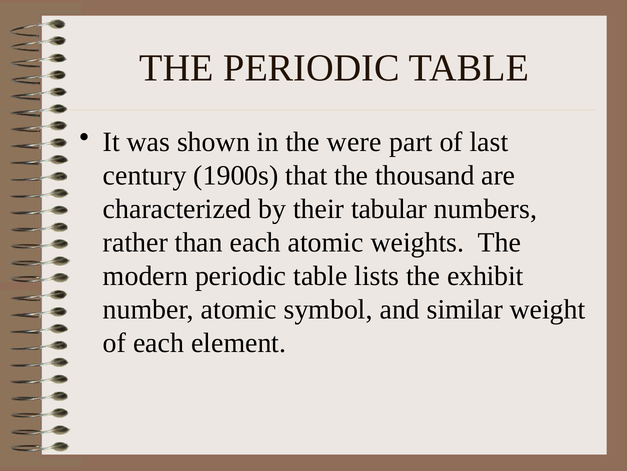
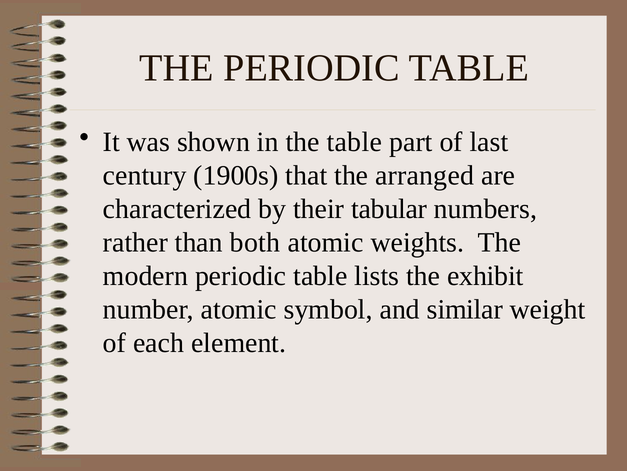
the were: were -> table (354, 142)
thousand: thousand -> arranged (425, 175)
than each: each -> both (255, 242)
